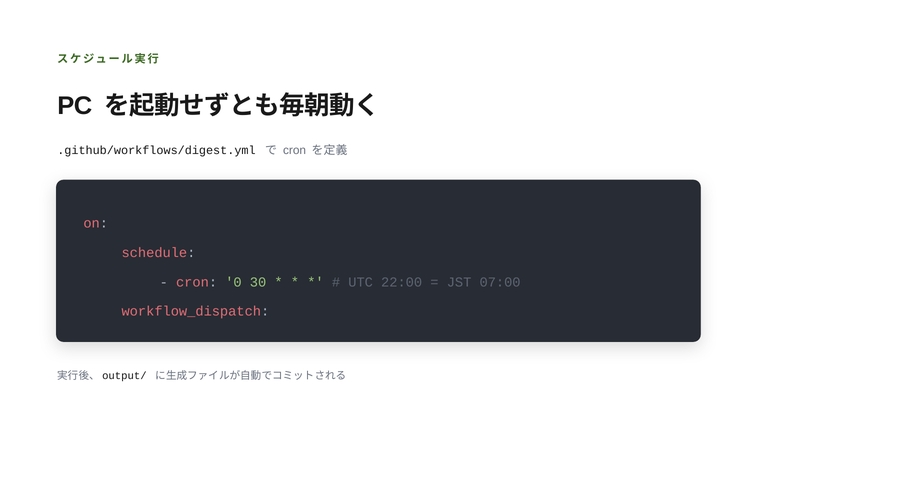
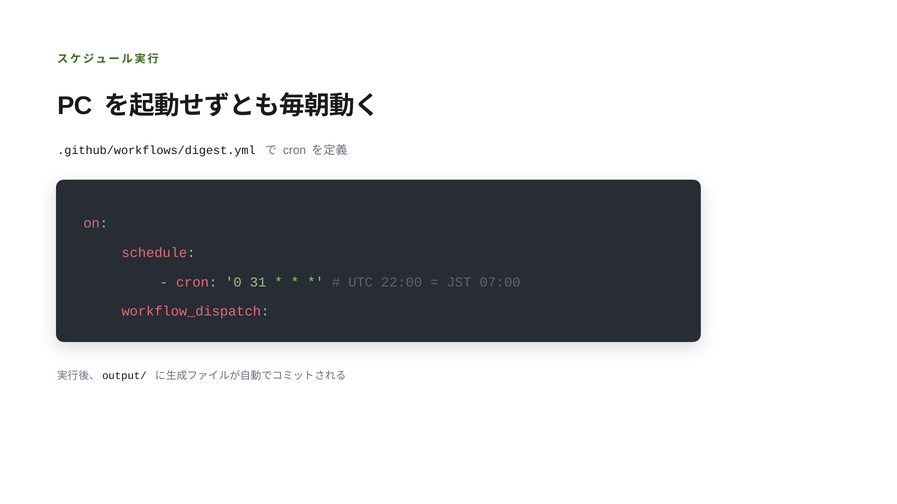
30: 30 -> 31 (258, 282)
